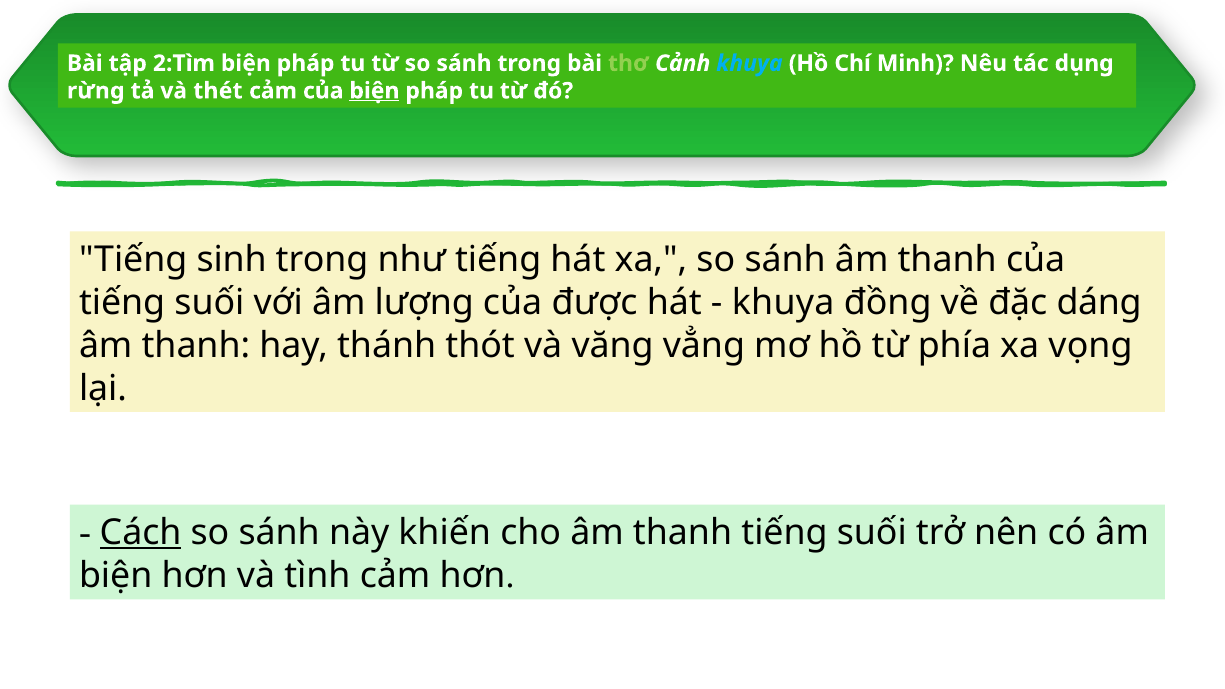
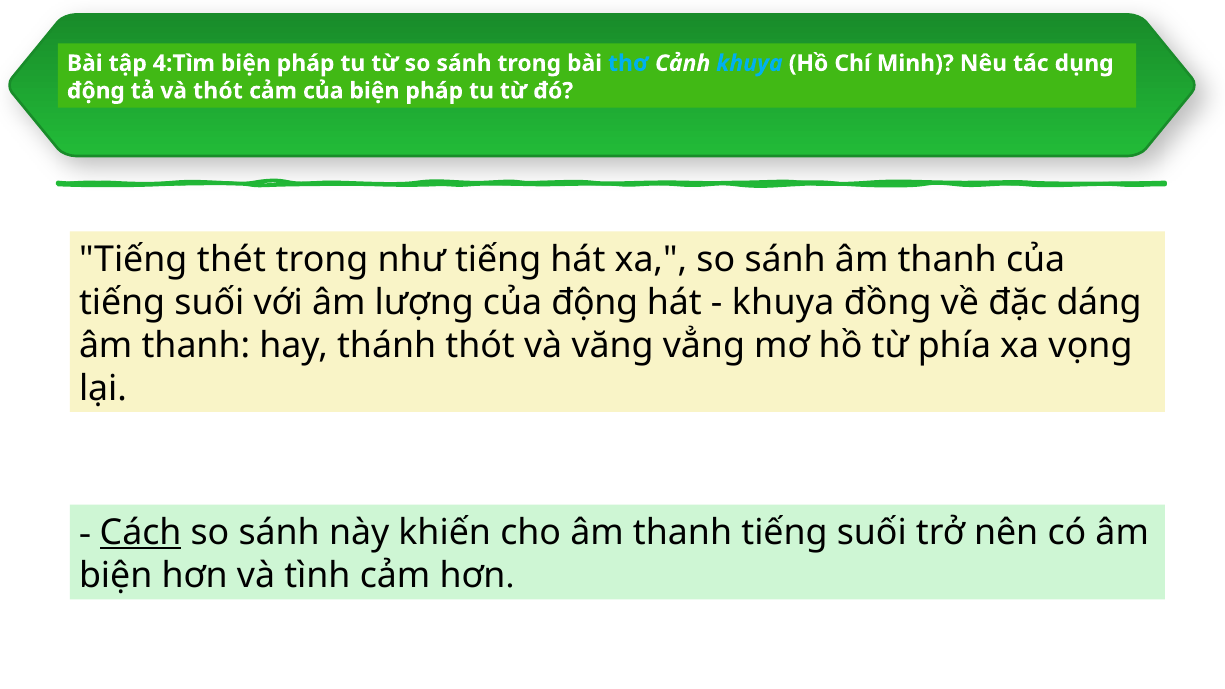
2:Tìm: 2:Tìm -> 4:Tìm (184, 63)
thơ colour: light green -> light blue (628, 63)
rừng: rừng -> động (96, 91)
và thét: thét -> thót (218, 91)
biện underline: present -> none (374, 91)
sinh: sinh -> thét (231, 260)
của được: được -> động (595, 303)
